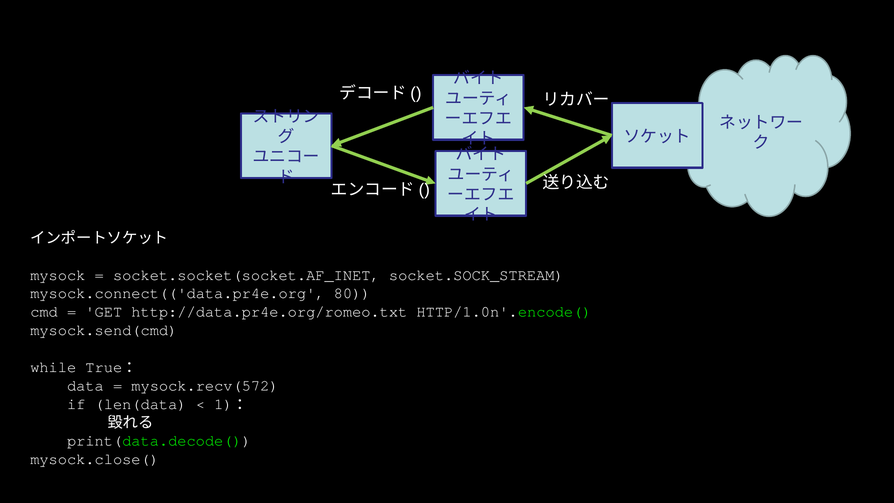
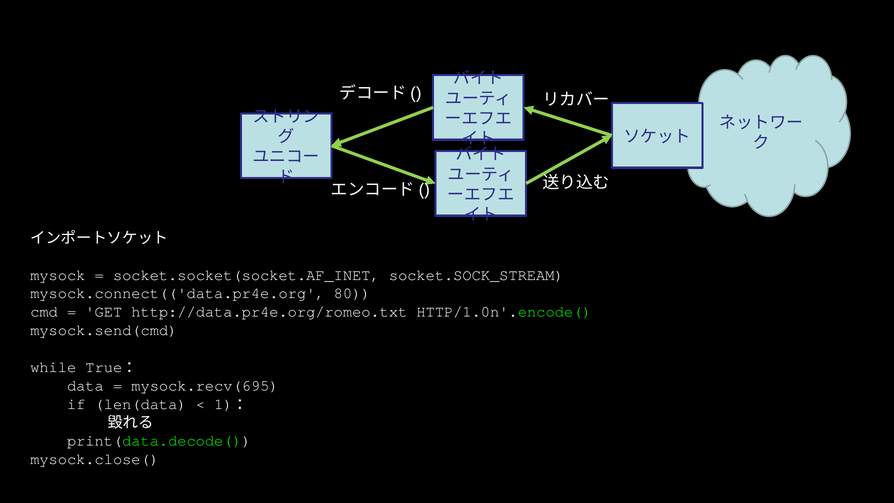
mysock.recv(572: mysock.recv(572 -> mysock.recv(695 (205, 385)
